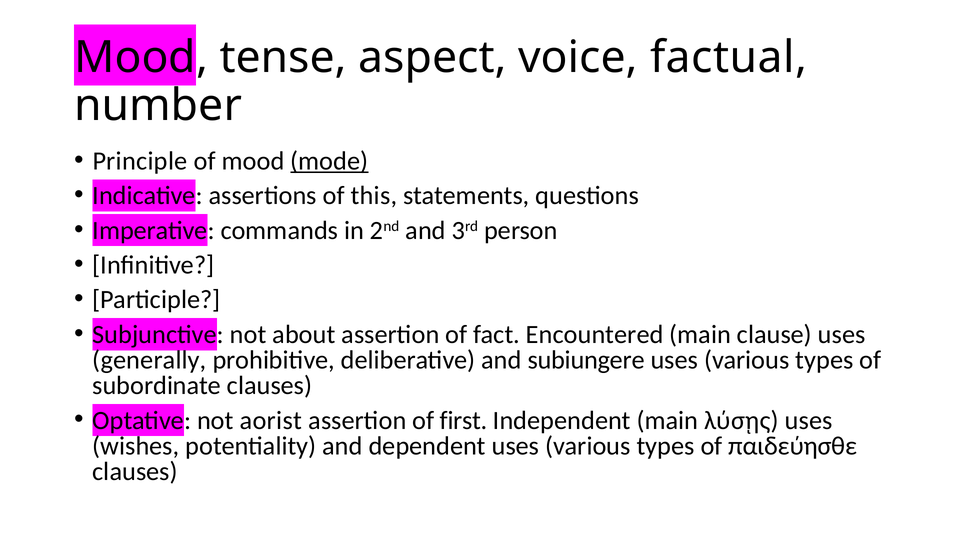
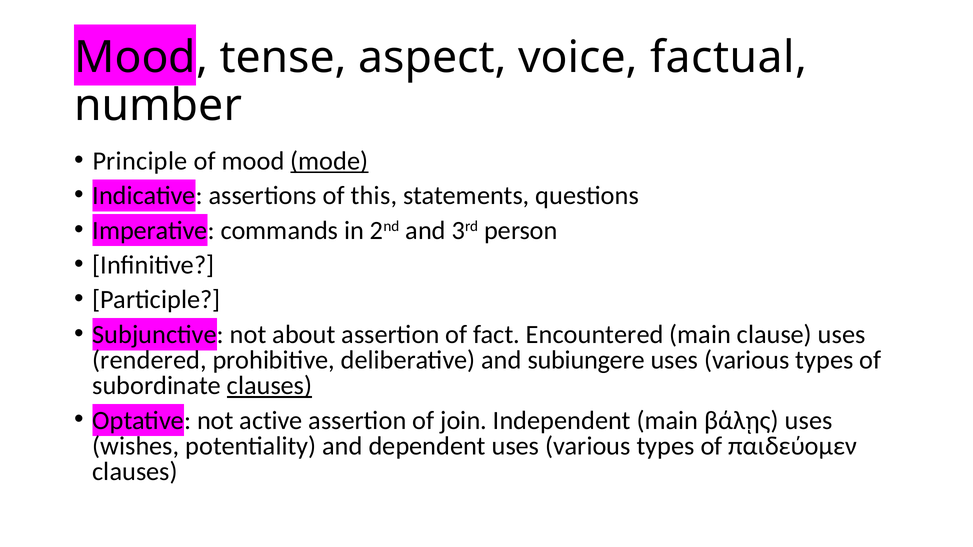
generally: generally -> rendered (150, 360)
clauses underline: none -> present (270, 386)
aorist: aorist -> active (271, 421)
first: first -> join (464, 421)
λύσῃς: λύσῃς -> βάλῃς (741, 421)
παιδεύησθε: παιδεύησθε -> παιδεύομεν (793, 446)
